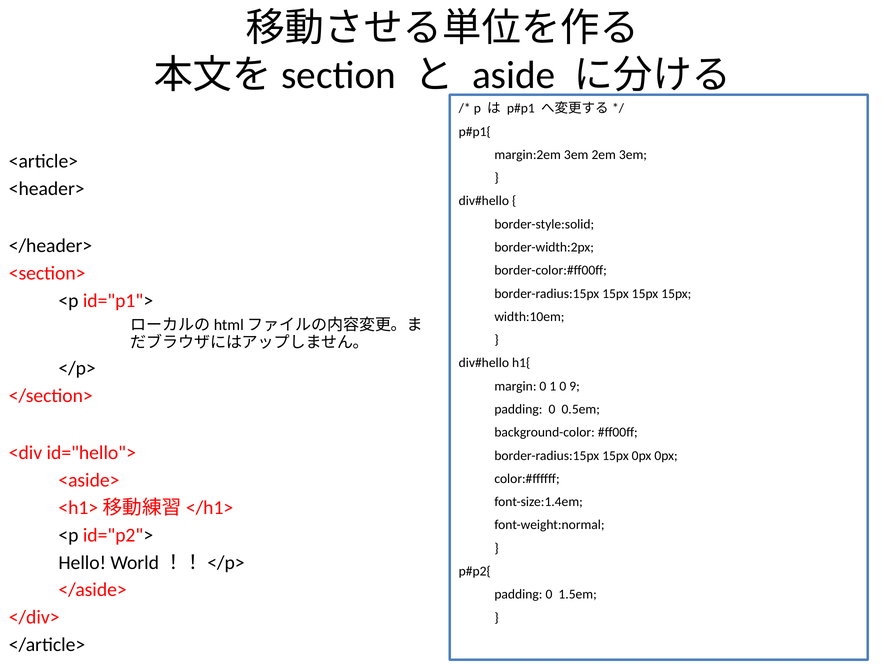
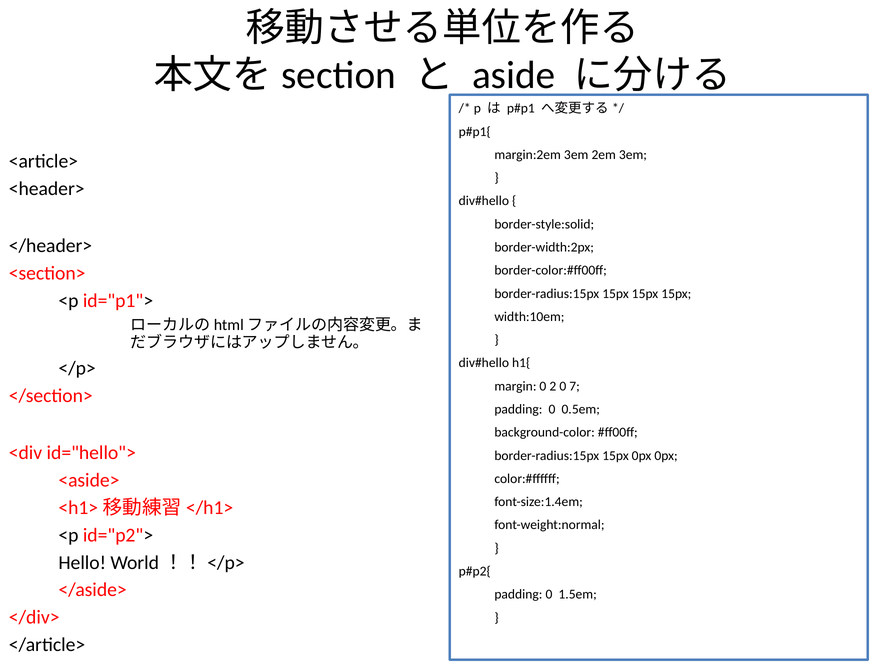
1: 1 -> 2 (553, 386)
9: 9 -> 7 (575, 386)
